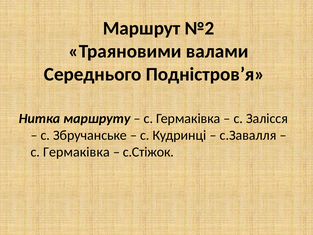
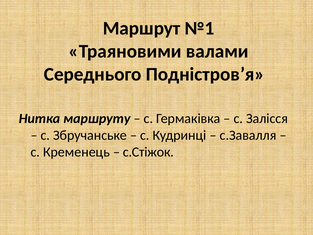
№2: №2 -> №1 (199, 28)
Гермаківка: Гермаківка -> Кременець (76, 152)
